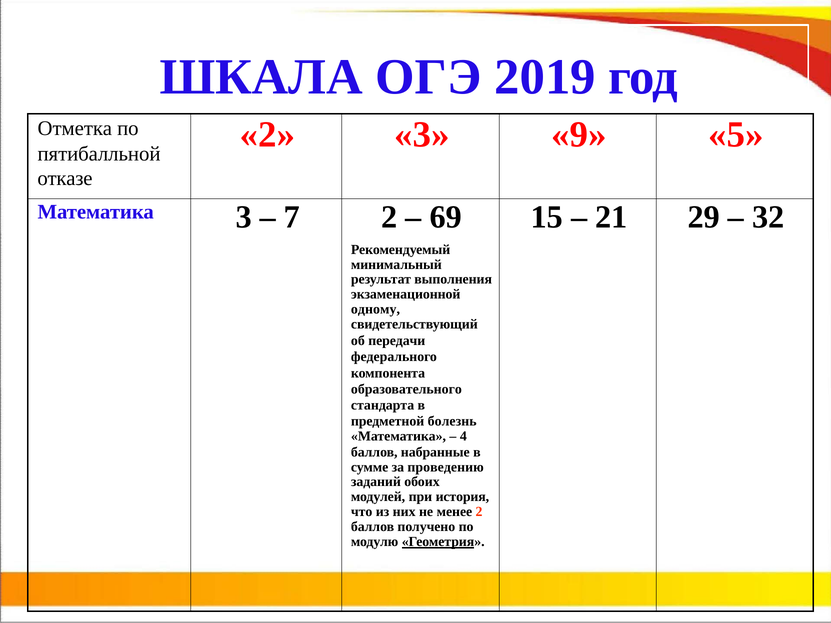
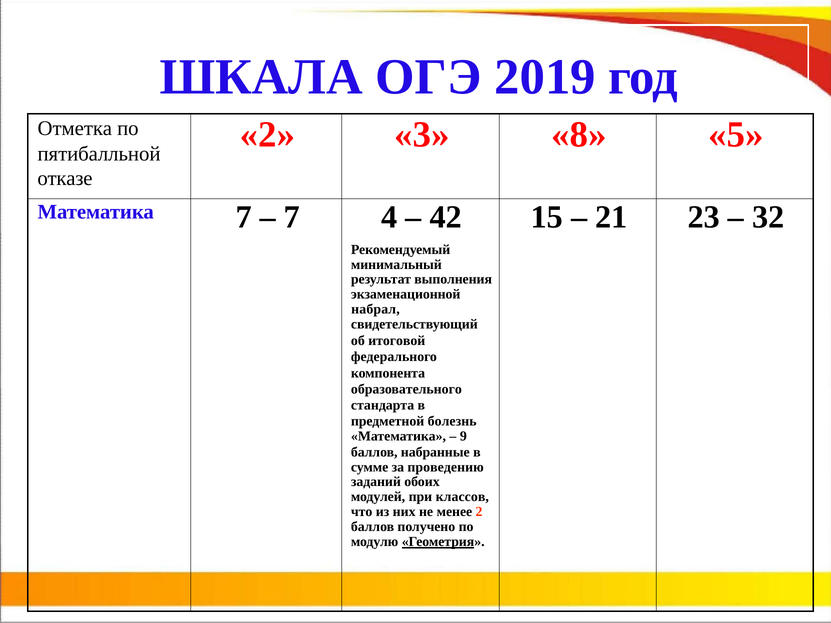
9: 9 -> 8 (579, 135)
29: 29 -> 23 (704, 217)
Математика 3: 3 -> 7 (244, 217)
7 2: 2 -> 4 (389, 217)
69: 69 -> 42 (446, 217)
одному: одному -> набрал (375, 309)
передачи: передачи -> итоговой (397, 341)
4: 4 -> 9 (463, 436)
история: история -> классов (462, 497)
